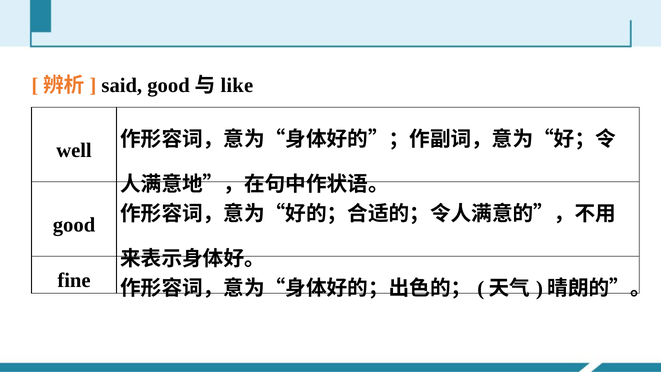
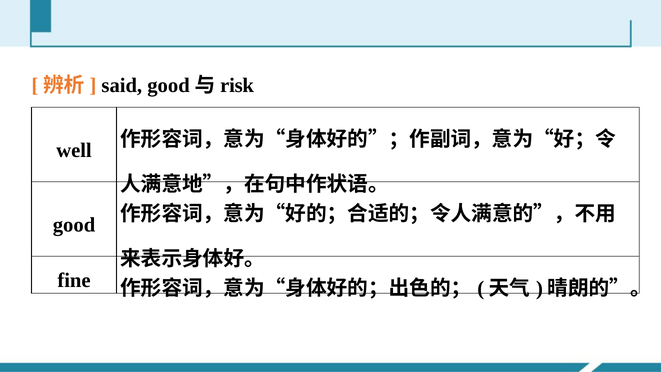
like: like -> risk (237, 86)
